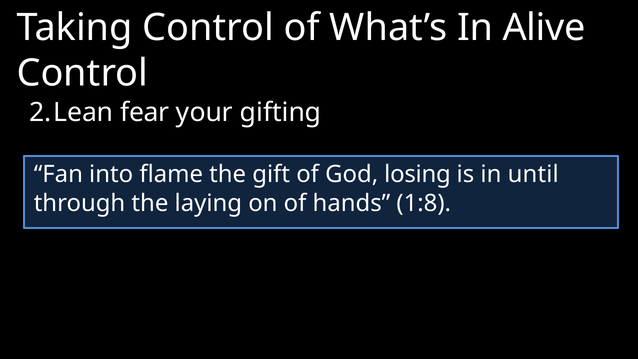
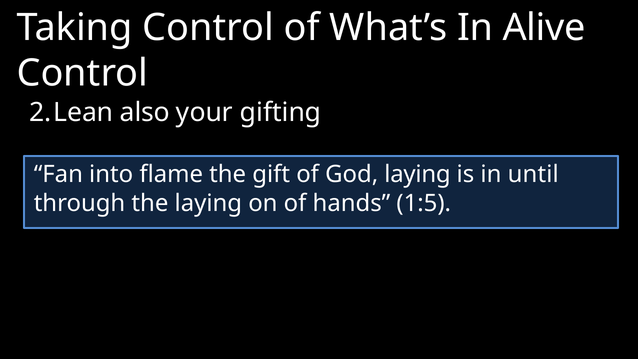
fear: fear -> also (145, 112)
God losing: losing -> laying (418, 174)
1:8: 1:8 -> 1:5 (424, 203)
